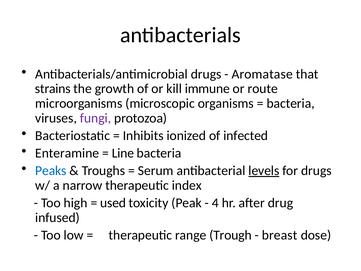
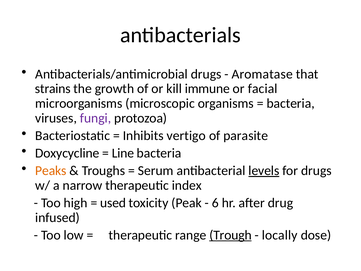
route: route -> facial (263, 89)
ionized: ionized -> vertigo (186, 135)
infected: infected -> parasite (246, 135)
Enteramine: Enteramine -> Doxycycline (67, 153)
Peaks colour: blue -> orange (51, 171)
4: 4 -> 6 (215, 203)
Trough underline: none -> present (230, 235)
breast: breast -> locally (280, 235)
